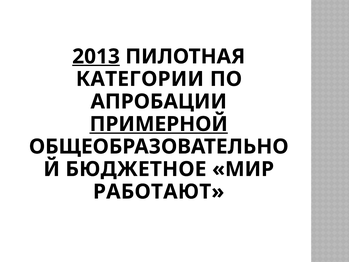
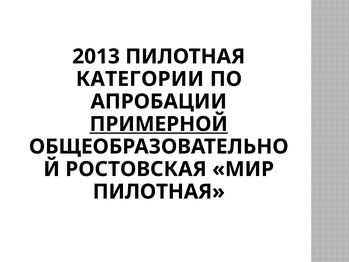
2013 underline: present -> none (96, 56)
БЮДЖЕТНОЕ: БЮДЖЕТНОЕ -> РОСТОВСКАЯ (136, 169)
РАБОТАЮТ: РАБОТАЮТ -> ПИЛОТНАЯ (159, 192)
